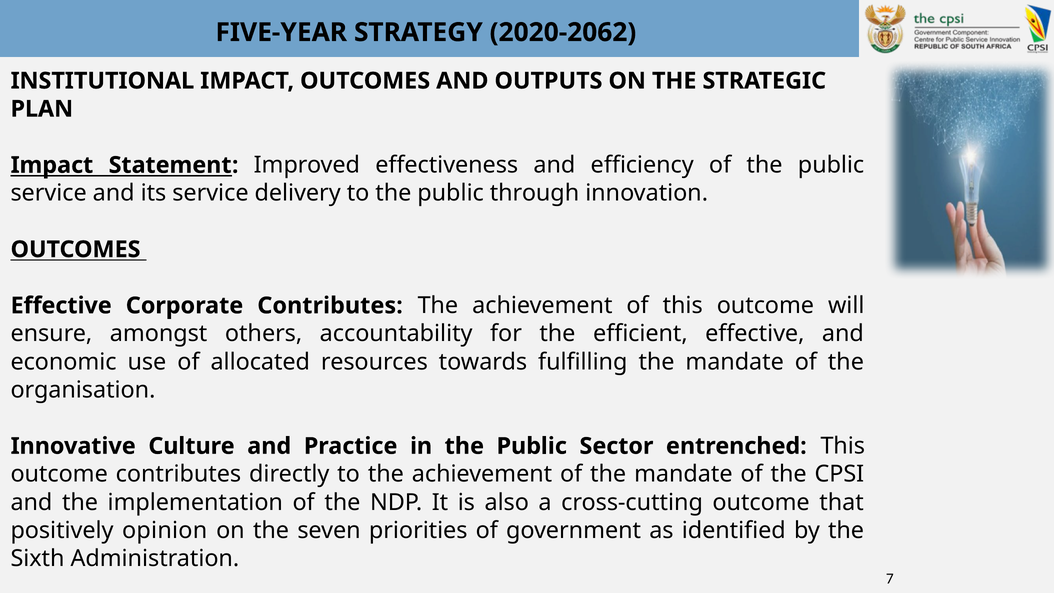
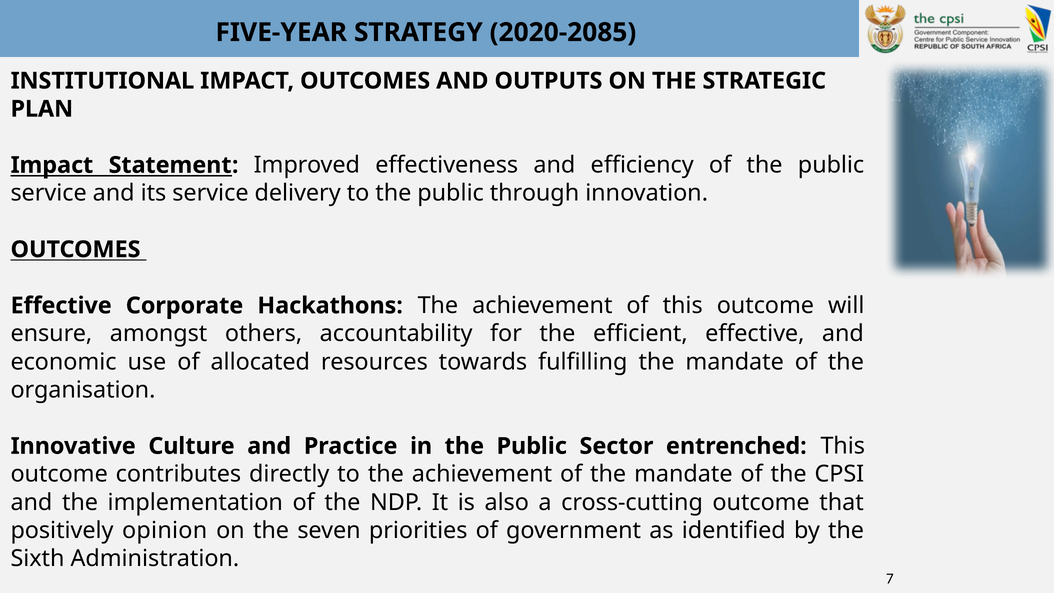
2020-2062: 2020-2062 -> 2020-2085 (563, 32)
Corporate Contributes: Contributes -> Hackathons (330, 306)
